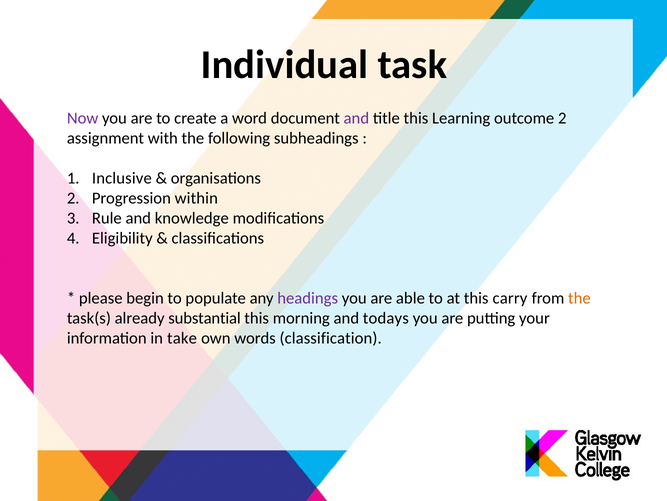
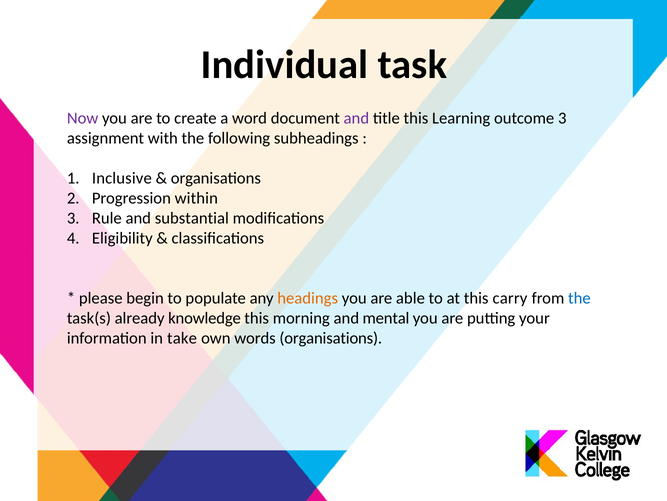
outcome 2: 2 -> 3 (562, 118)
knowledge: knowledge -> substantial (192, 218)
headings colour: purple -> orange (308, 298)
the colour: orange -> blue (579, 298)
substantial: substantial -> knowledge (205, 318)
todays: todays -> mental (386, 318)
words classification: classification -> organisations (331, 338)
